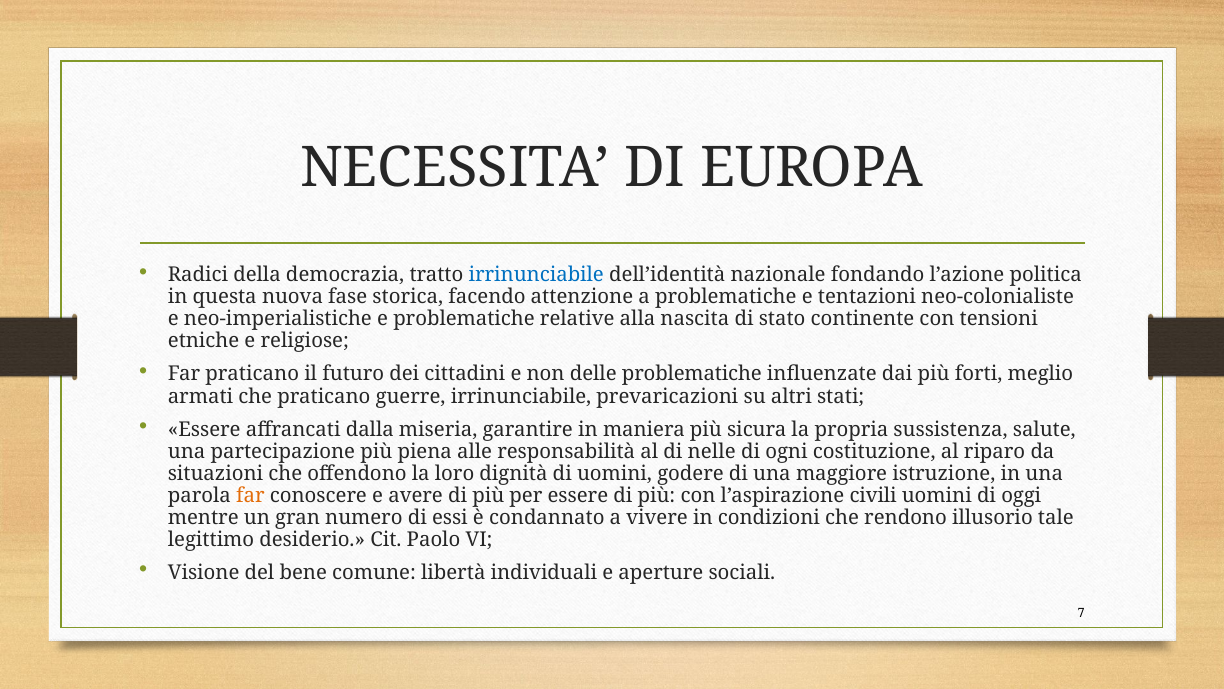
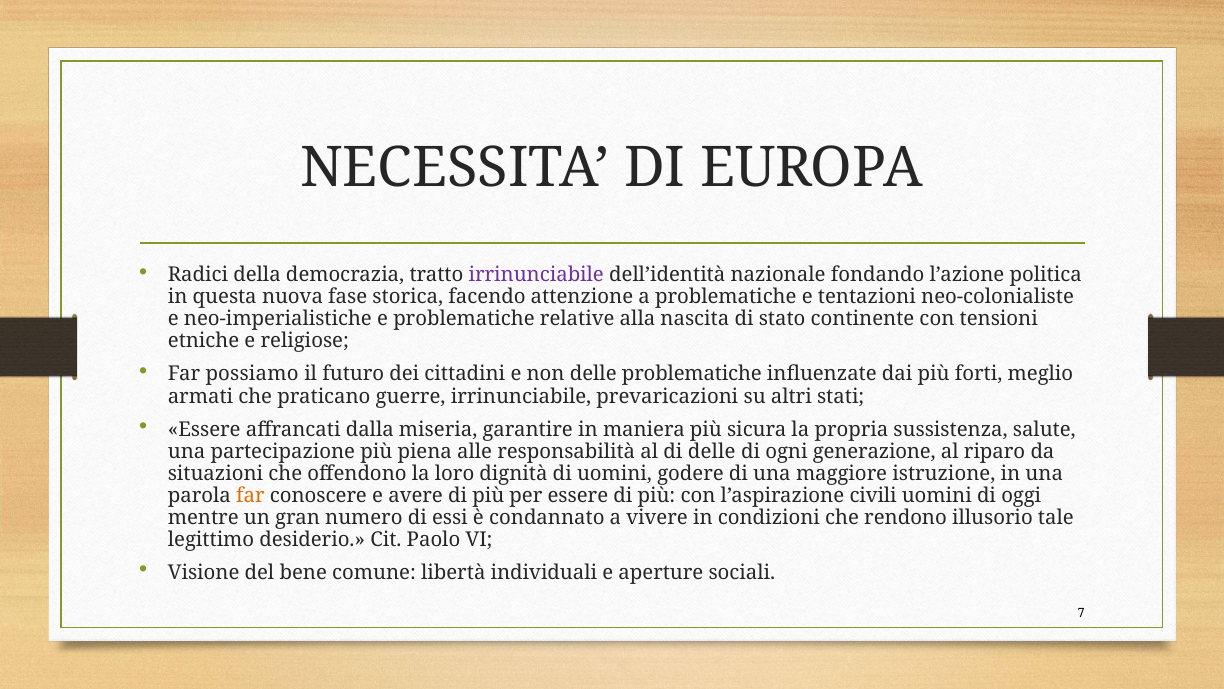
irrinunciabile colour: blue -> purple (536, 275)
Far praticano: praticano -> possiamo (252, 374)
di nelle: nelle -> delle (712, 451)
costituzione: costituzione -> generazione (874, 451)
